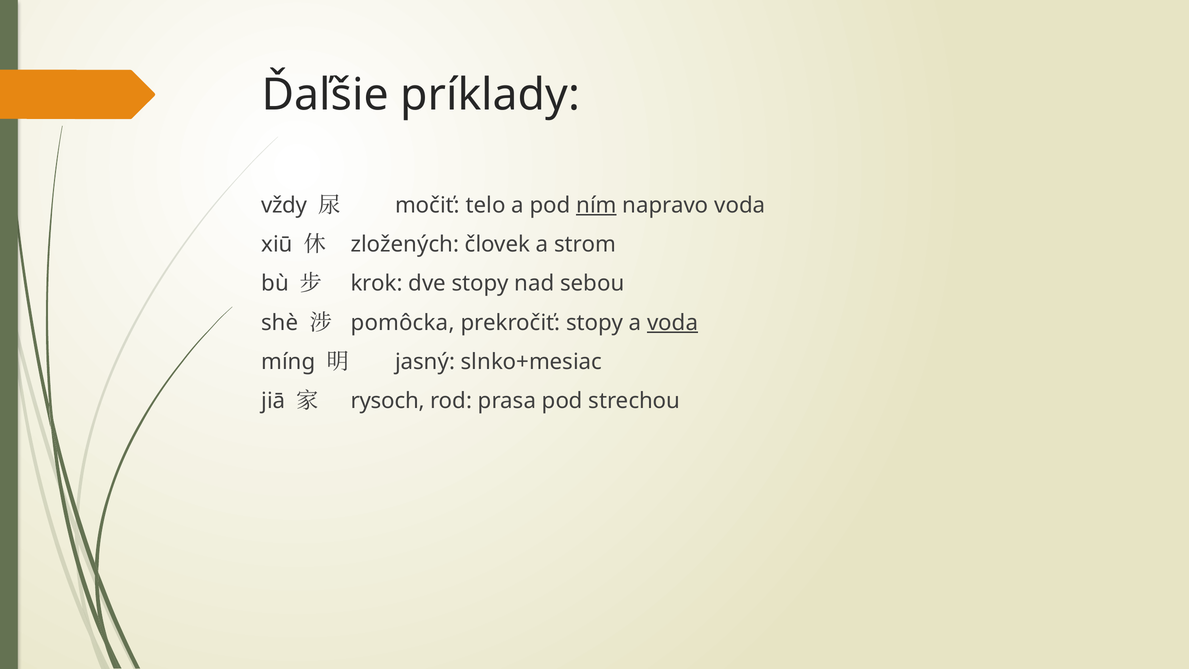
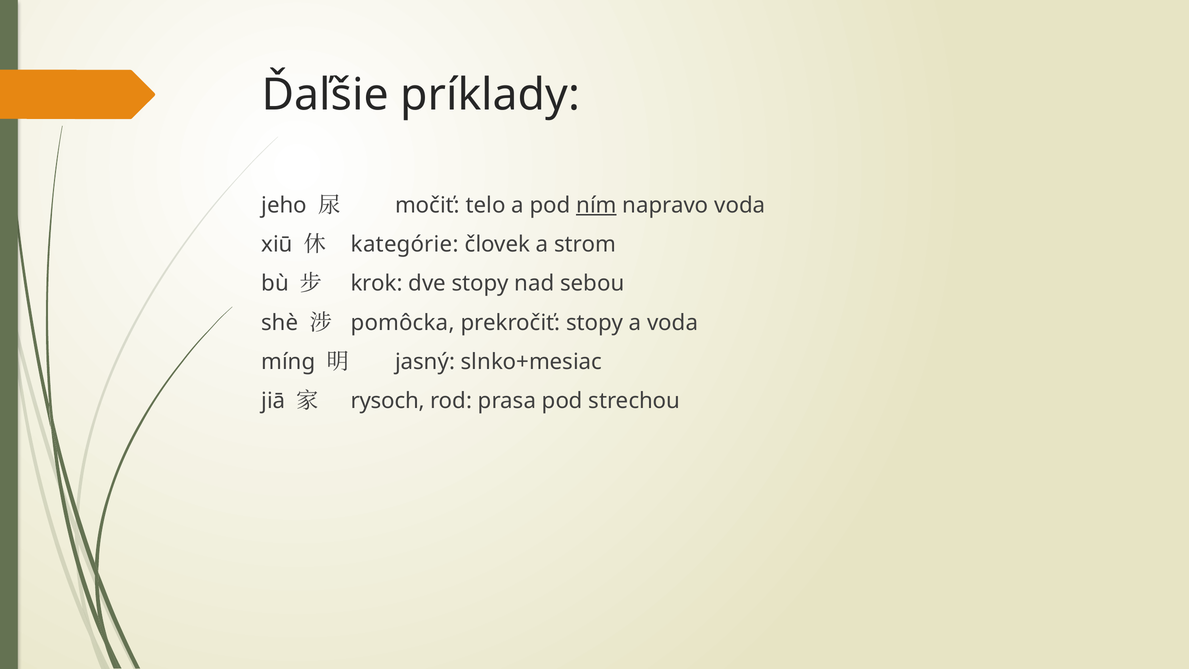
vždy: vždy -> jeho (284, 205)
zložených: zložených -> kategórie (405, 244)
voda underline: present -> none (673, 323)
